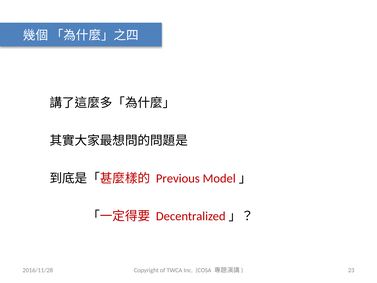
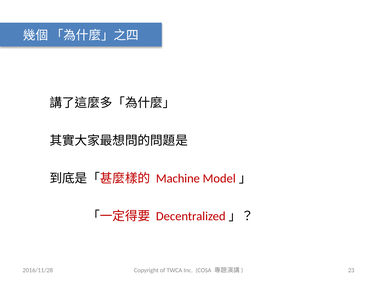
Previous: Previous -> Machine (178, 178)
